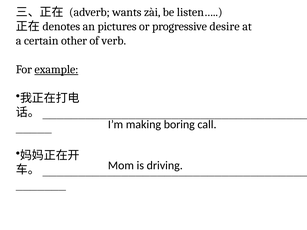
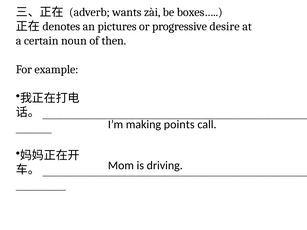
listen…: listen… -> boxes… (200, 12)
other: other -> noun (74, 41)
verb: verb -> then (114, 41)
example underline: present -> none (56, 70)
boring: boring -> points (179, 125)
